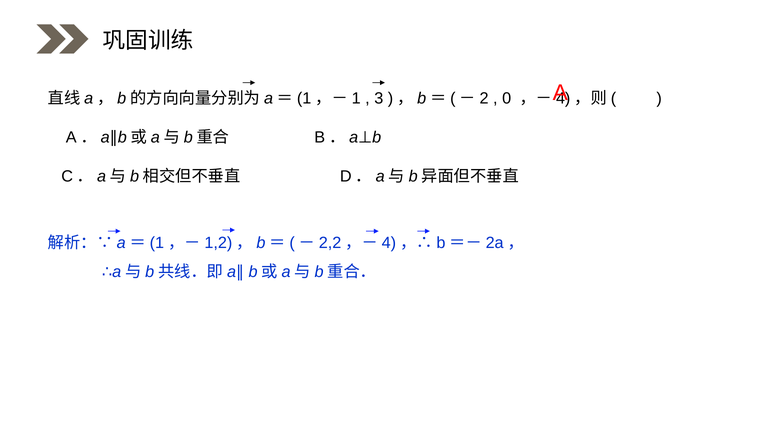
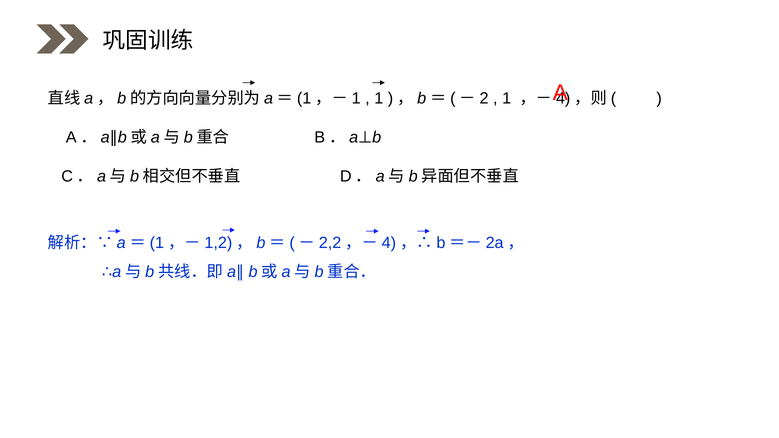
3: 3 -> 1 (379, 99)
0: 0 -> 1 (507, 99)
